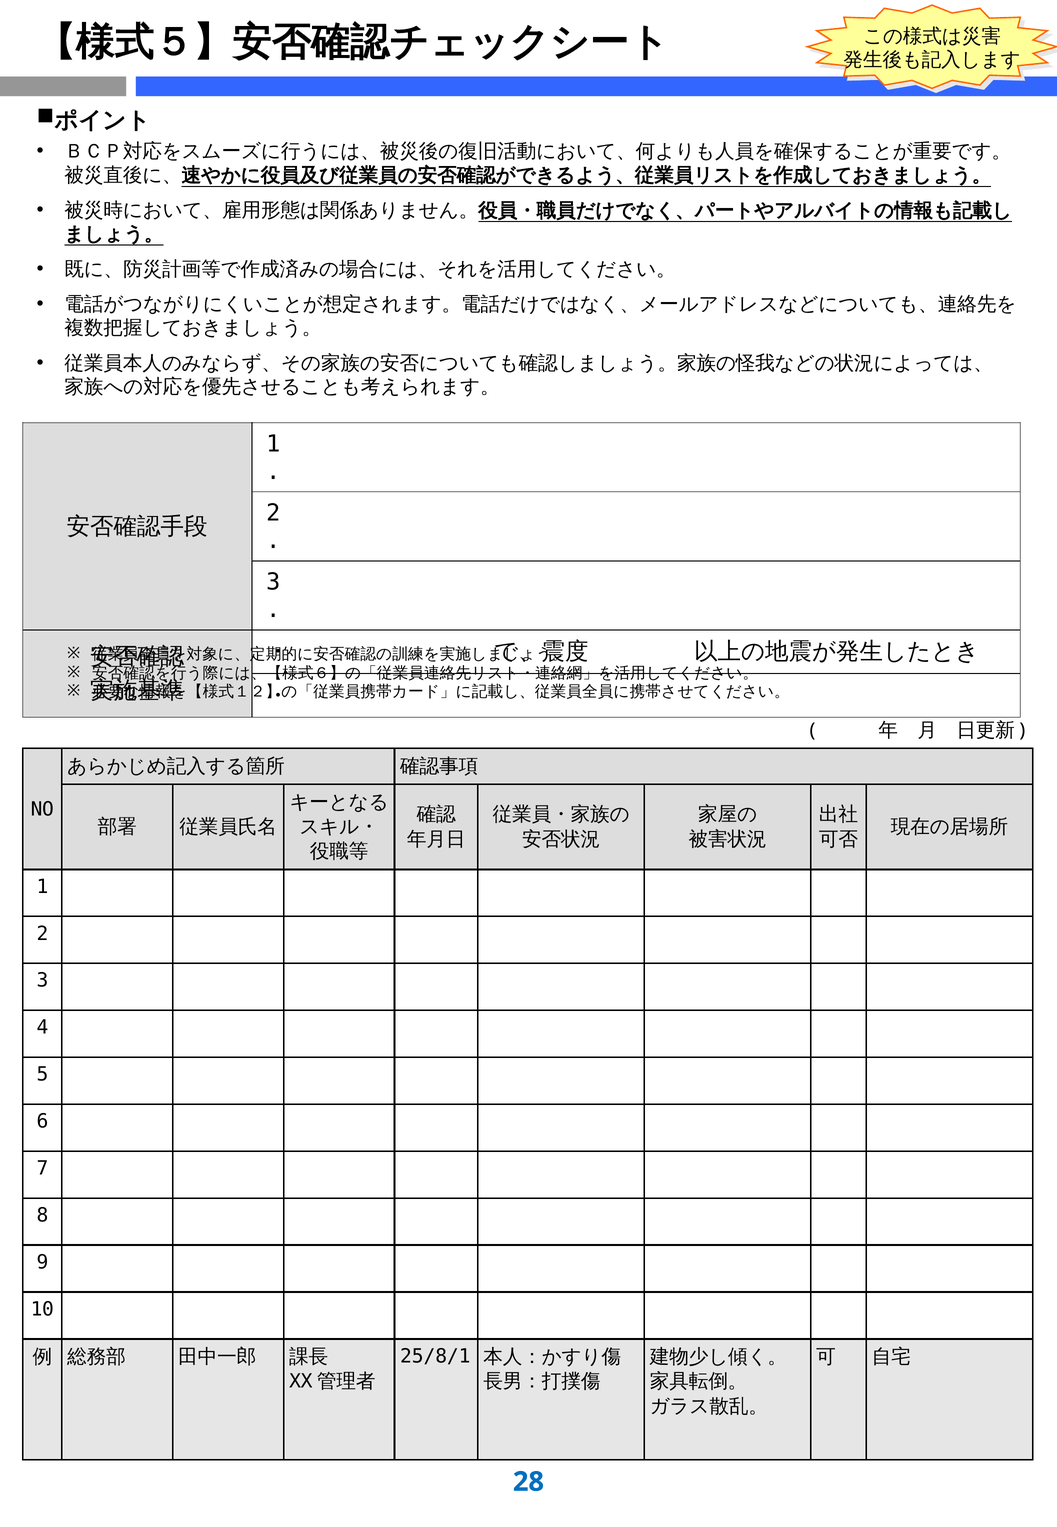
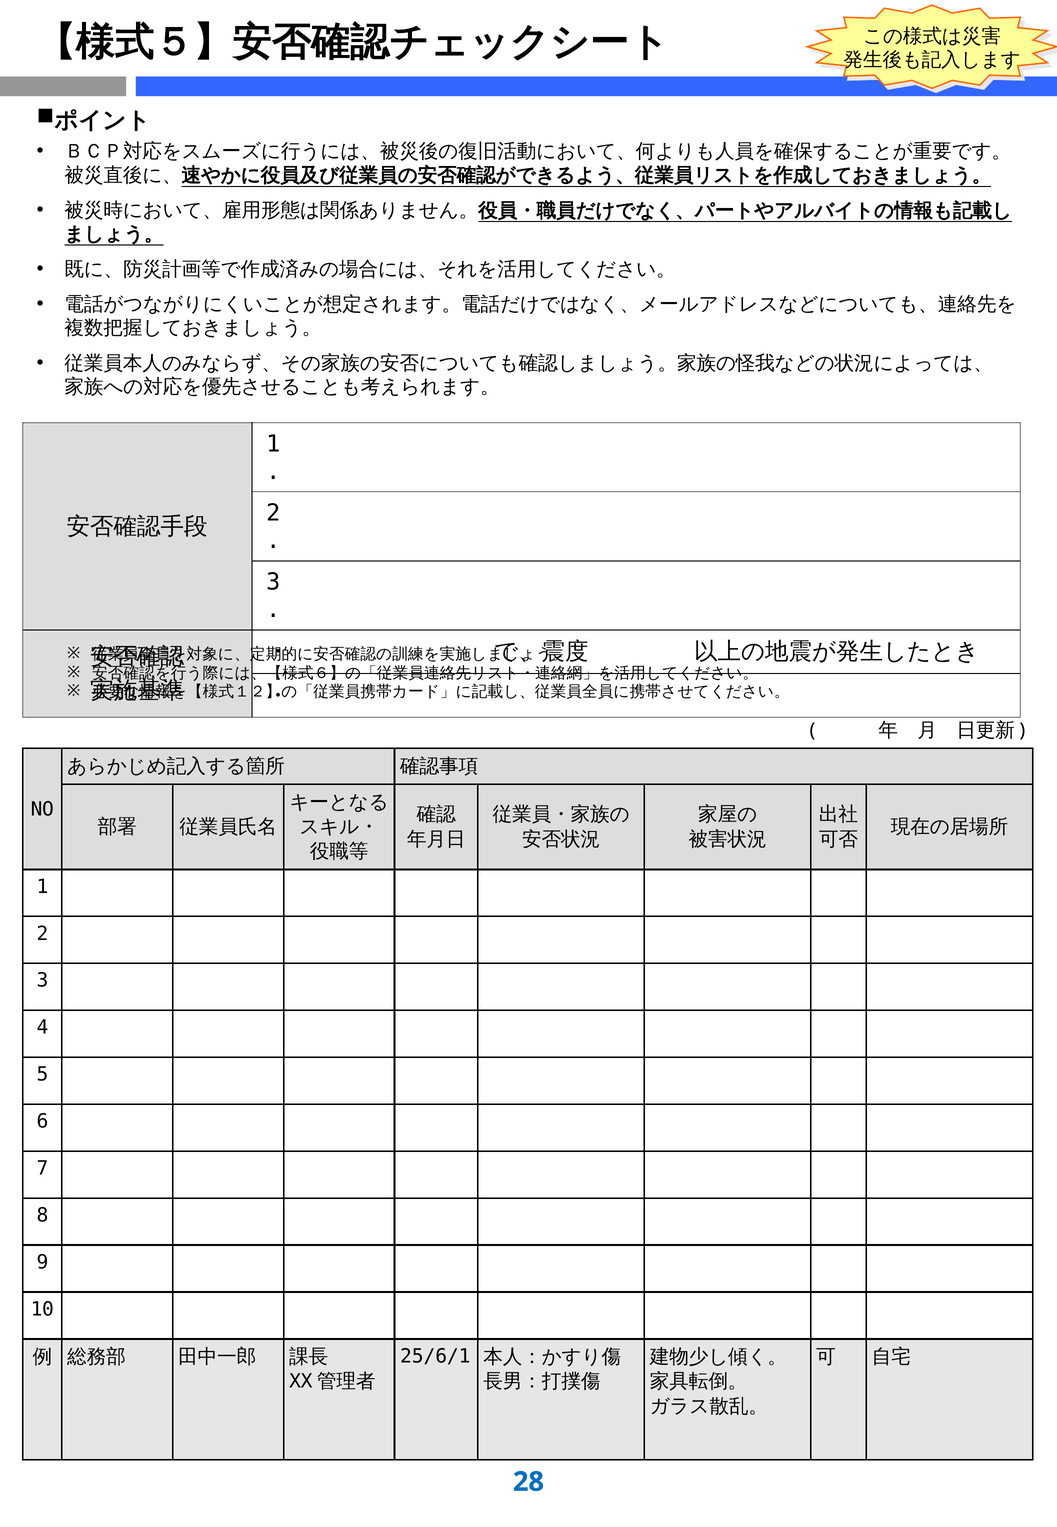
25/8/1: 25/8/1 -> 25/6/1 (435, 1356)
